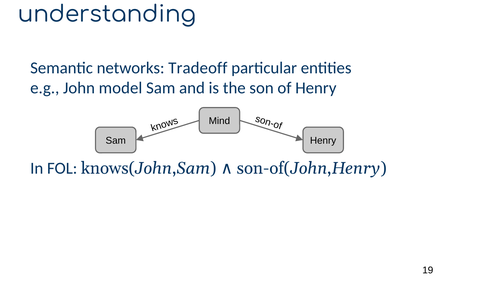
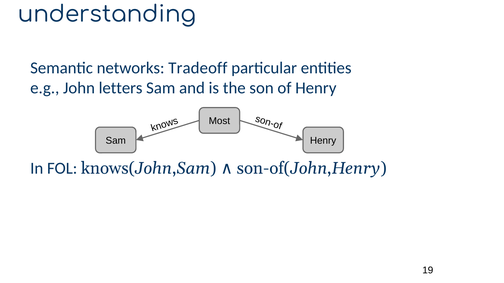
model: model -> letters (121, 88)
Mind: Mind -> Most (219, 121)
